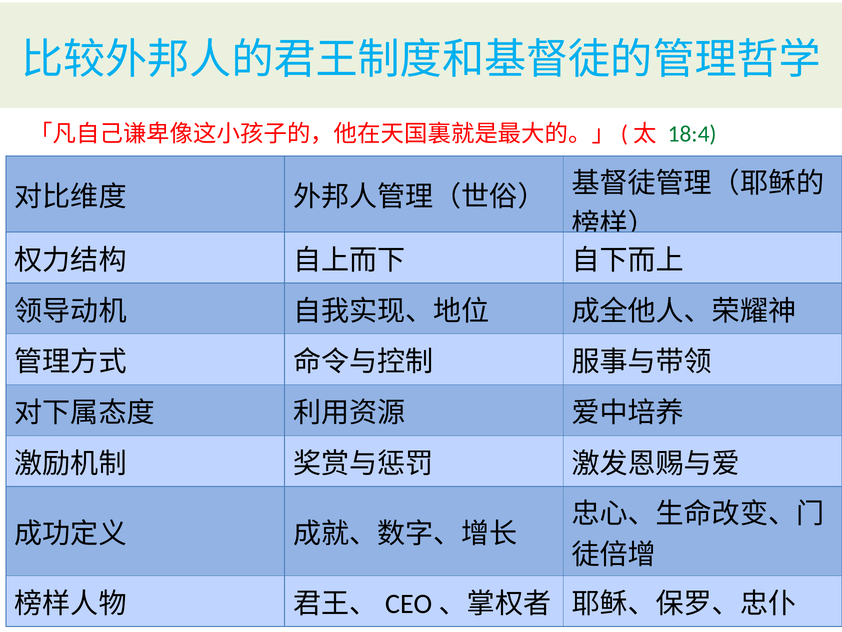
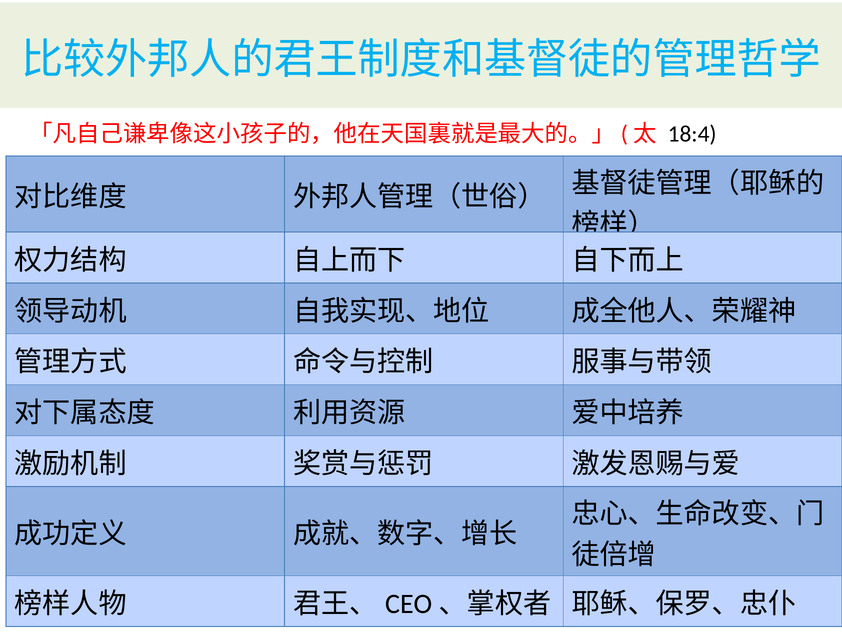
18:4 colour: green -> black (692, 134)
